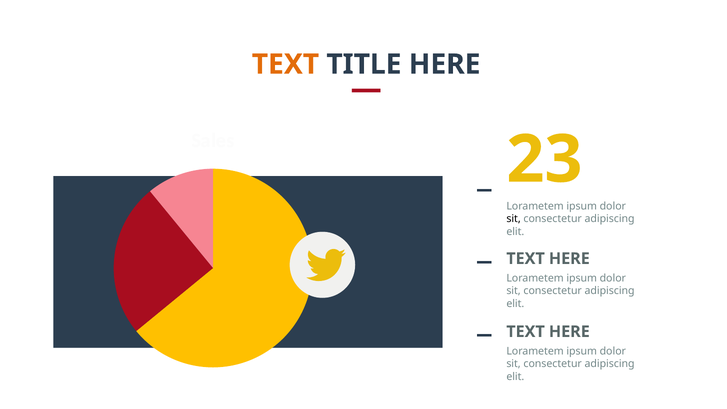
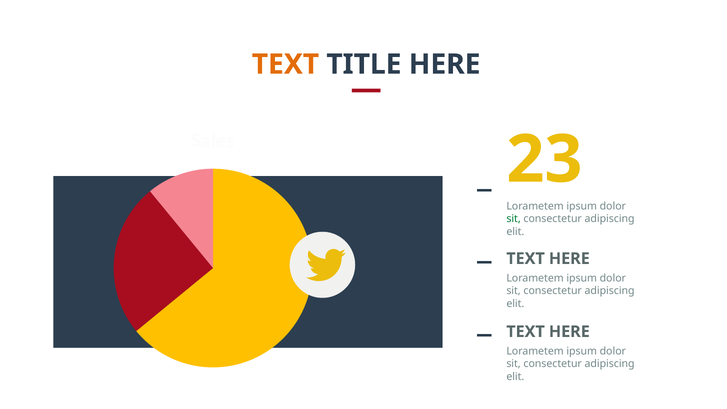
sit colour: black -> green (514, 219)
